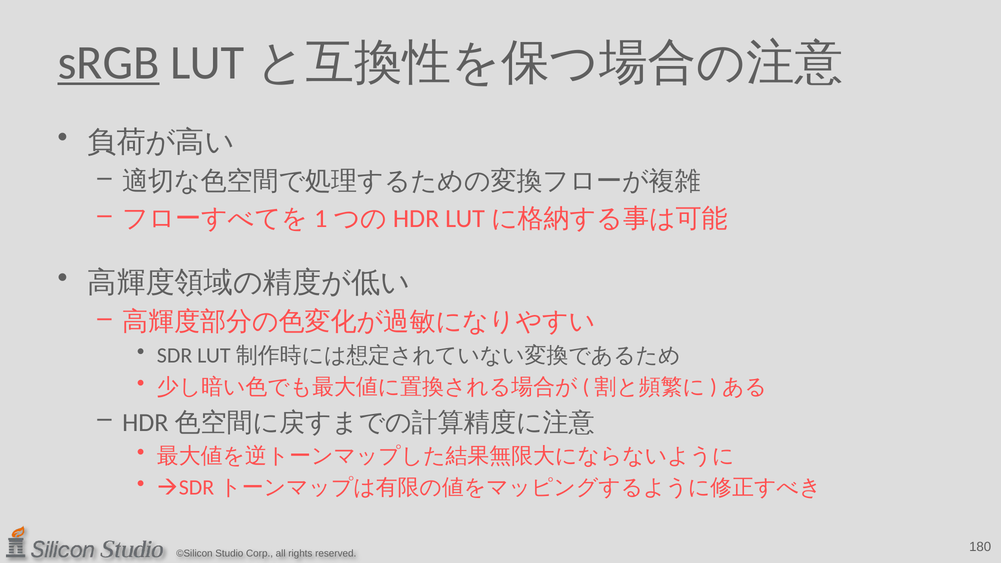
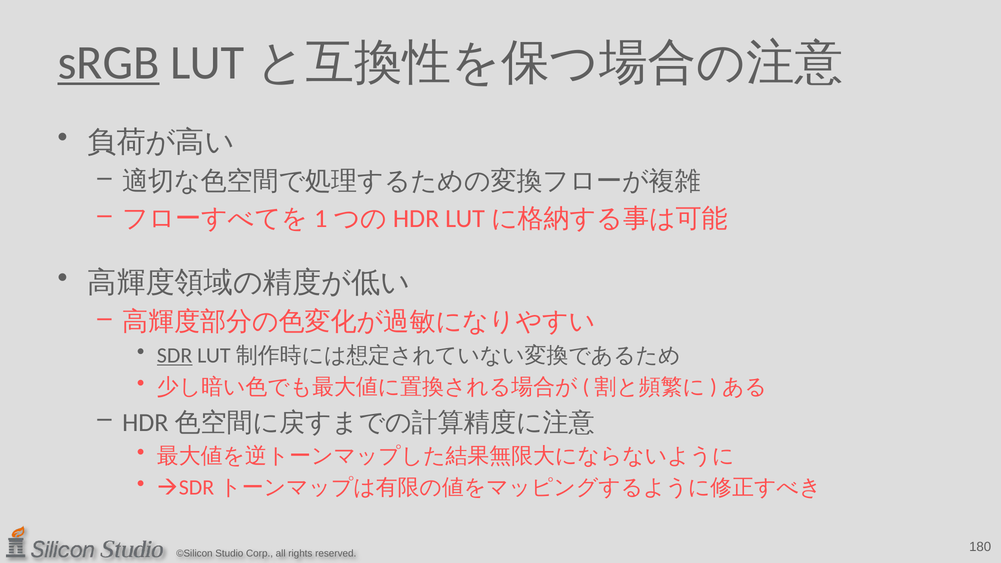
SDR underline: none -> present (175, 356)
